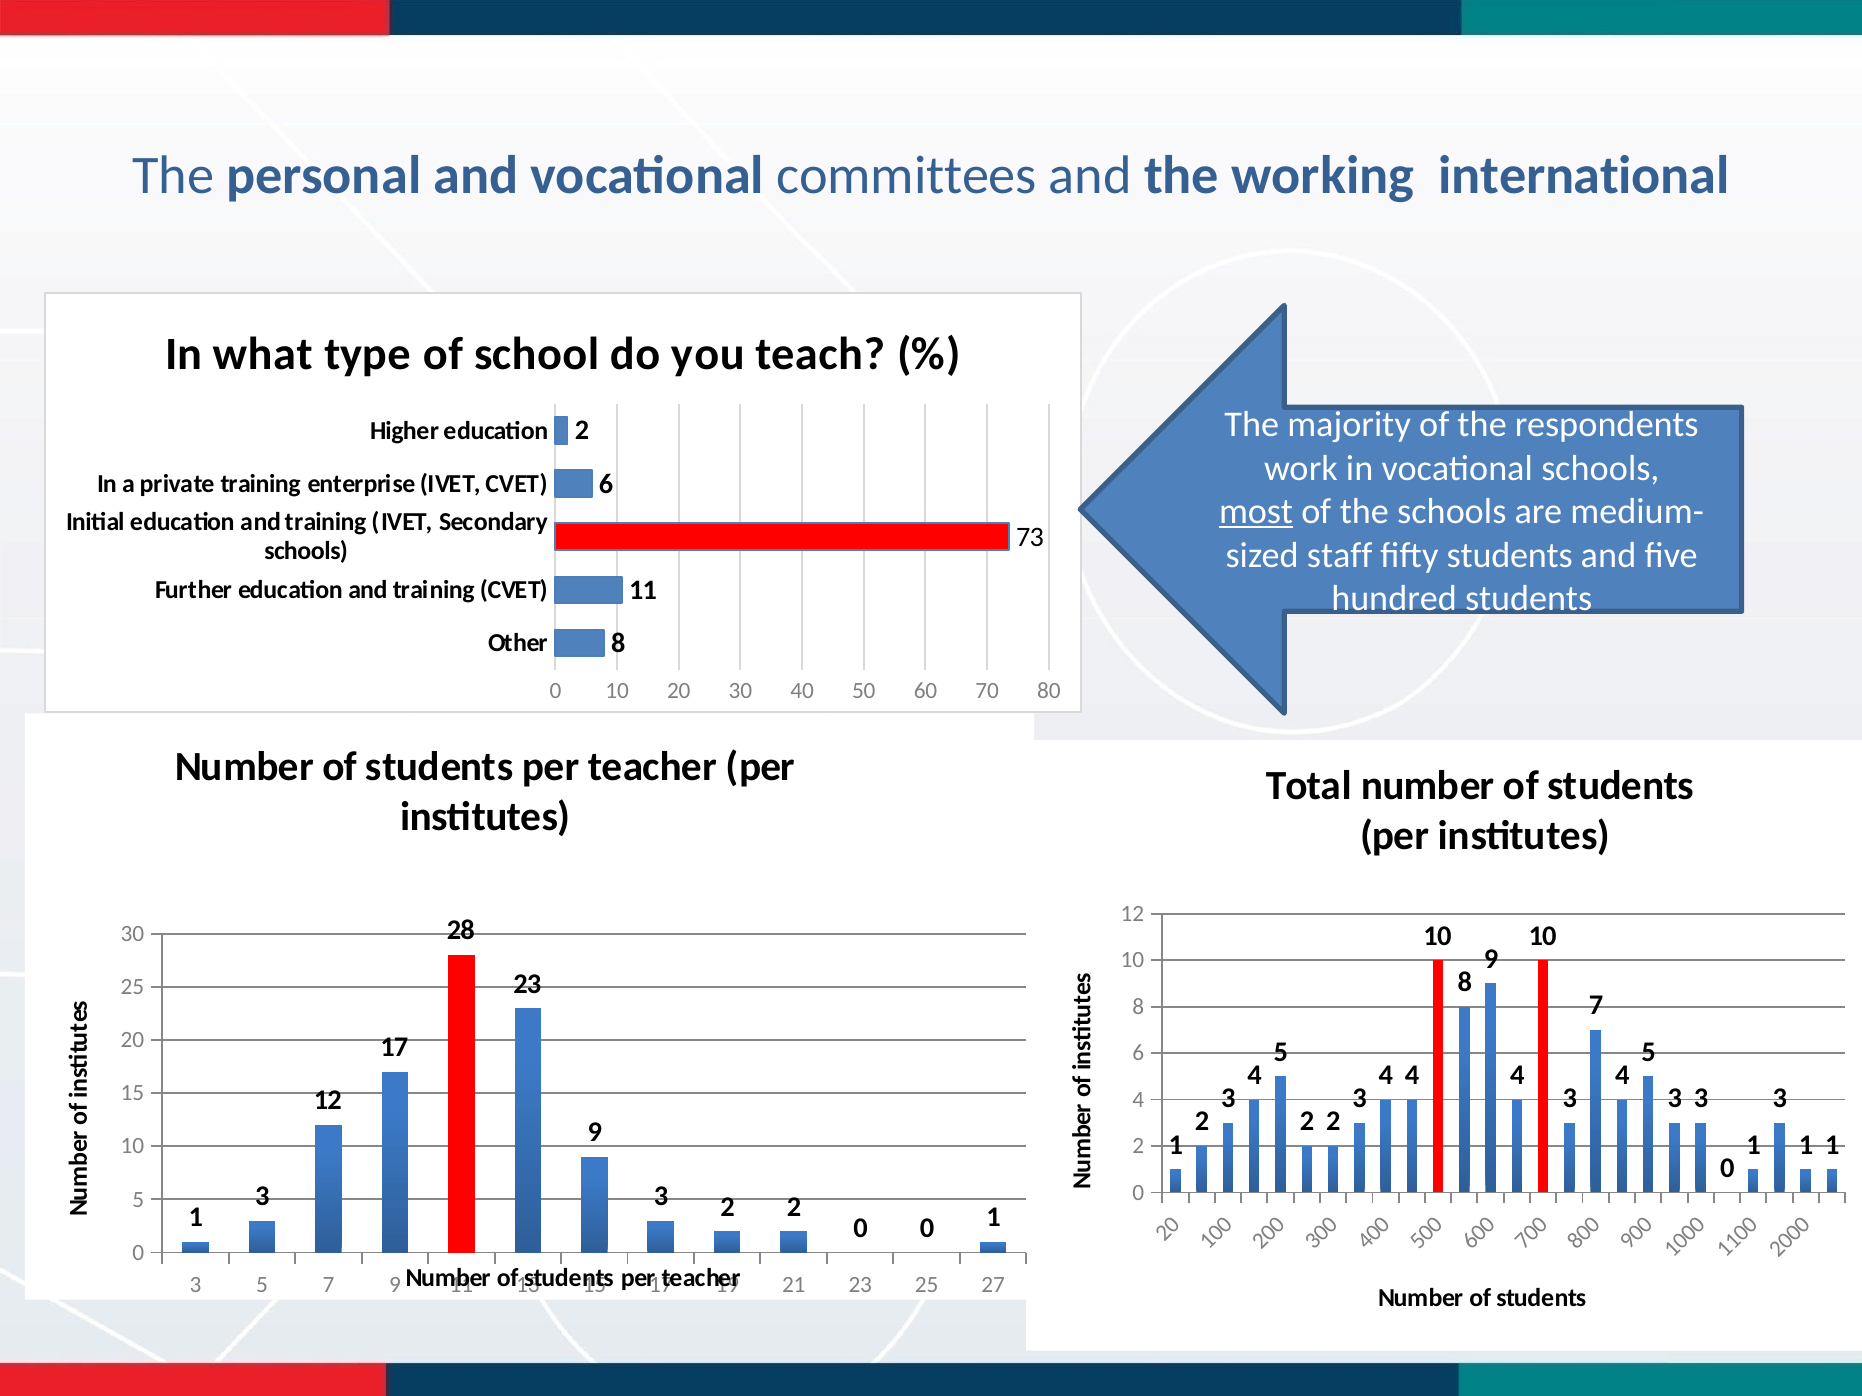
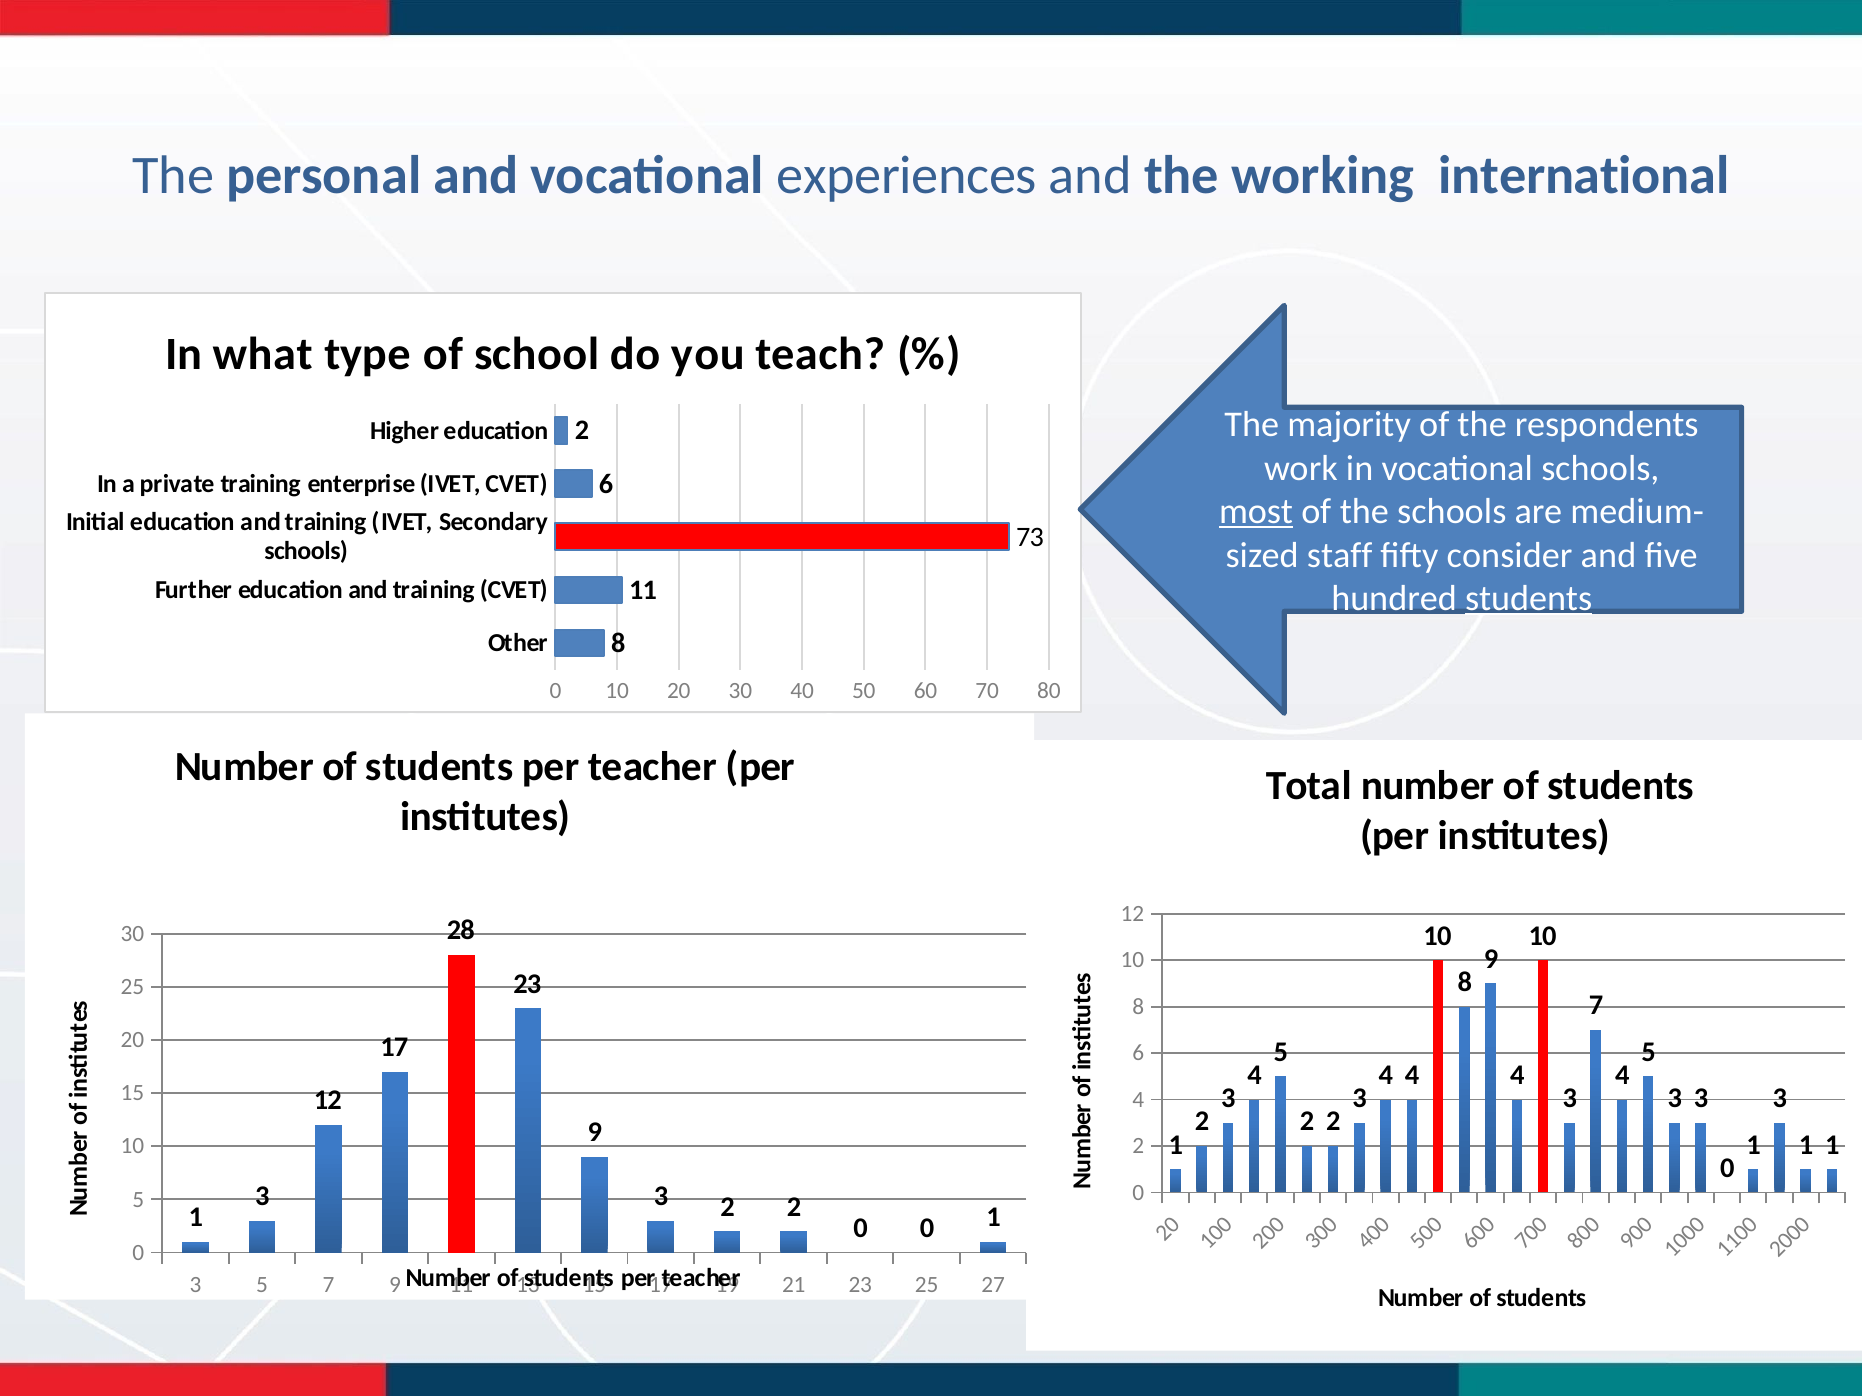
committees: committees -> experiences (907, 176)
fifty students: students -> consider (1510, 555)
students underline: none -> present (1529, 599)
